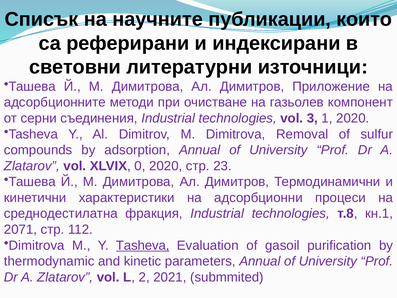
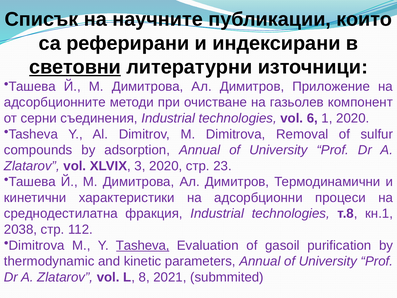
световни underline: none -> present (75, 67)
3: 3 -> 6 (312, 118)
0: 0 -> 3 (140, 166)
2071: 2071 -> 2038 (20, 229)
2: 2 -> 8 (144, 277)
